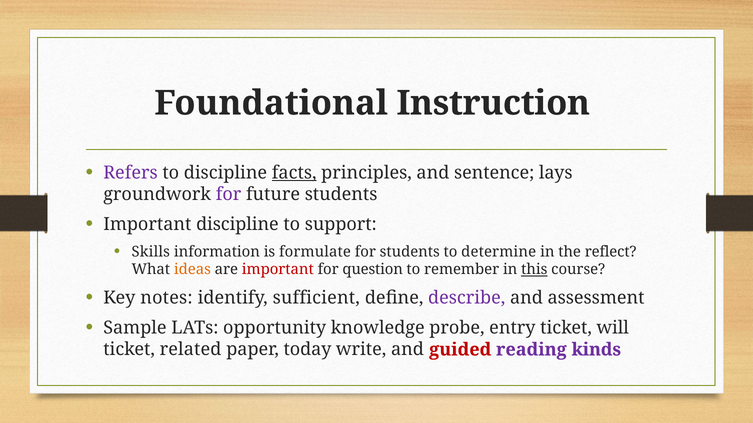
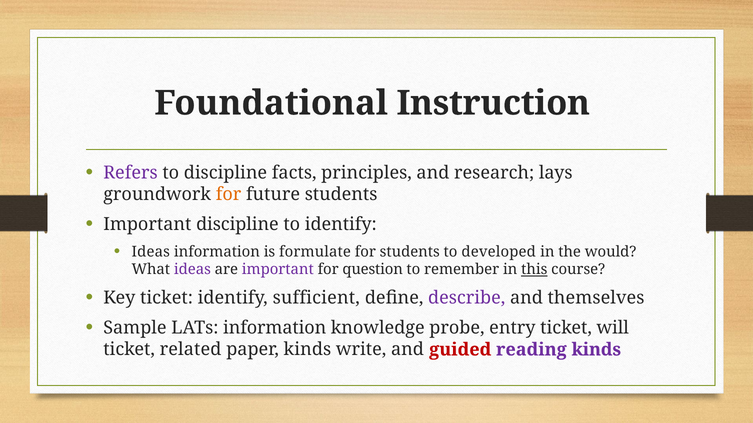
facts underline: present -> none (294, 173)
sentence: sentence -> research (494, 173)
for colour: purple -> orange (229, 194)
to support: support -> identify (341, 225)
Skills: Skills -> Ideas (151, 252)
determine: determine -> developed (499, 252)
reflect: reflect -> would (611, 252)
ideas colour: orange -> purple (192, 270)
important colour: red -> purple (278, 270)
Key notes: notes -> ticket (167, 298)
assessment: assessment -> themselves (596, 298)
LATs opportunity: opportunity -> information (275, 328)
paper today: today -> kinds (307, 350)
